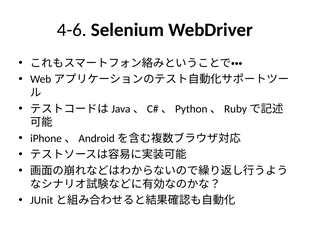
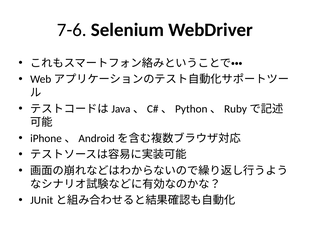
4-6: 4-6 -> 7-6 (72, 30)
